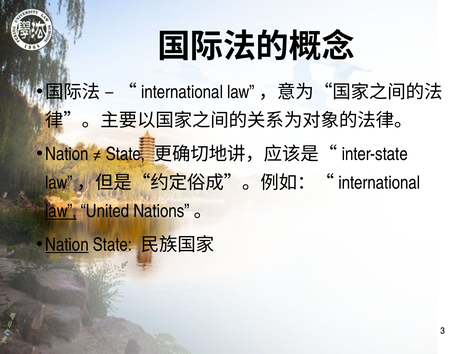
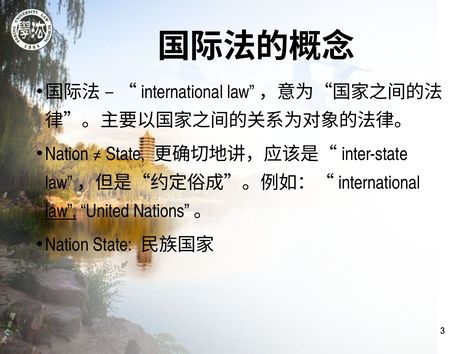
Nation underline: present -> none (67, 245)
